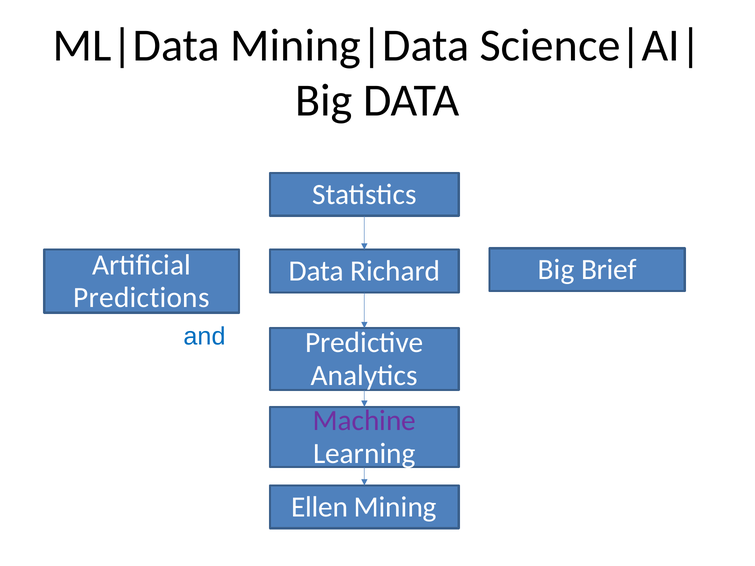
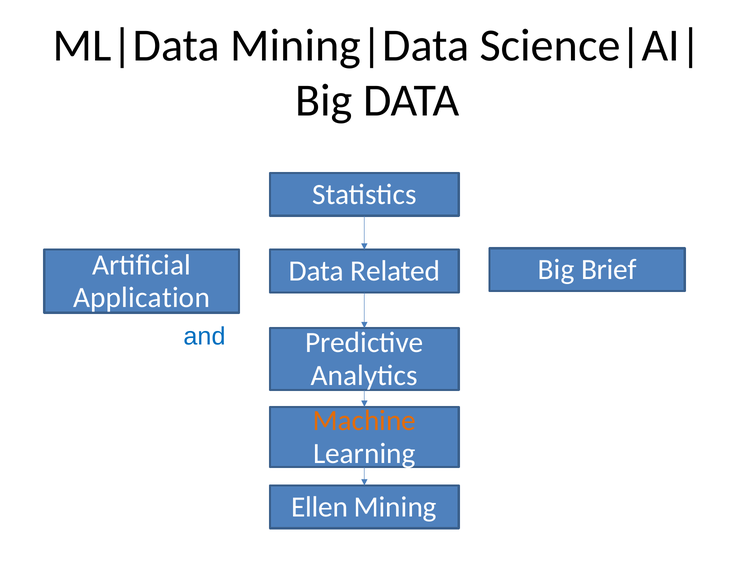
Richard: Richard -> Related (395, 271)
Predictions: Predictions -> Application (142, 298)
Machine colour: purple -> orange (364, 421)
